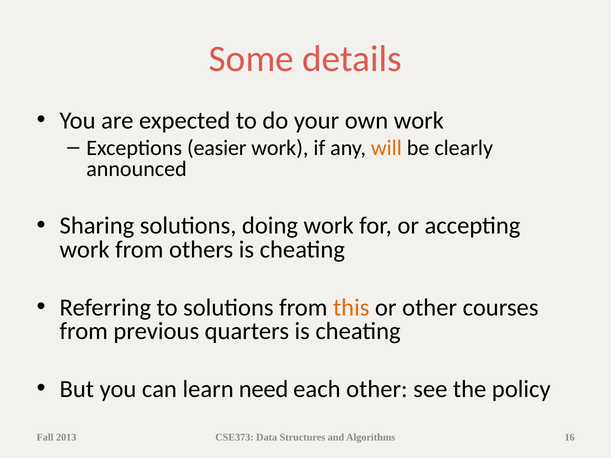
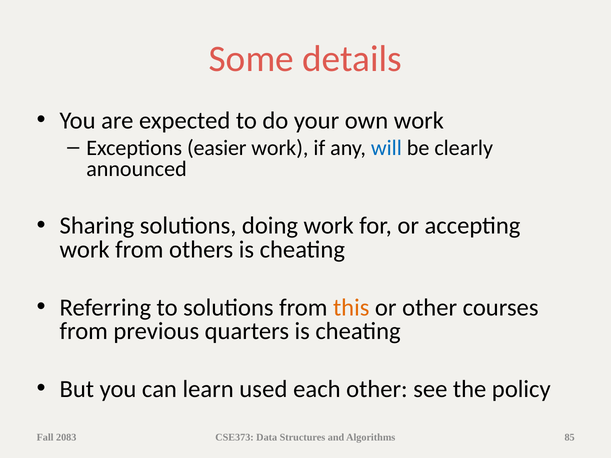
will colour: orange -> blue (386, 148)
need: need -> used (263, 389)
2013: 2013 -> 2083 (66, 438)
16: 16 -> 85 (570, 438)
